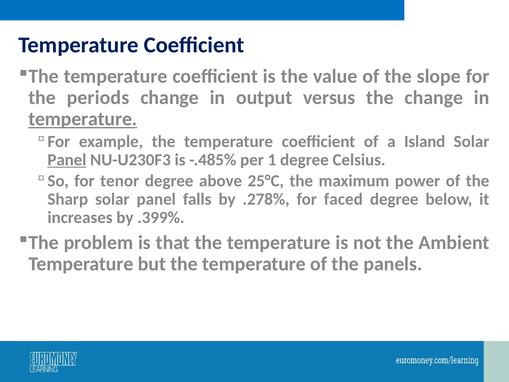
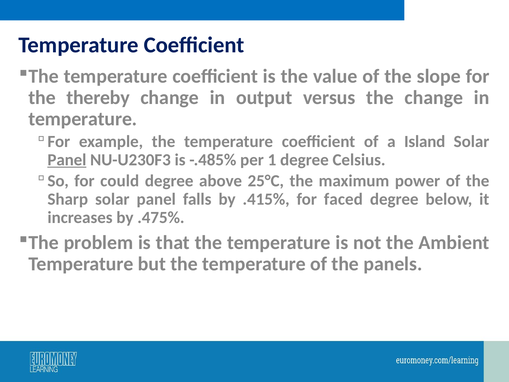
periods: periods -> thereby (98, 98)
temperature underline: present -> none (83, 119)
tenor: tenor -> could (120, 181)
.278%: .278% -> .415% (266, 199)
.399%: .399% -> .475% (161, 217)
